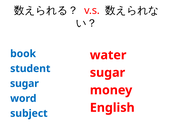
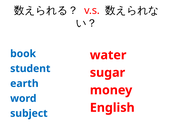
sugar: sugar -> earth (24, 83)
